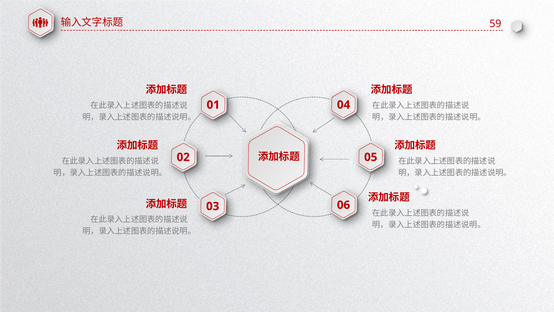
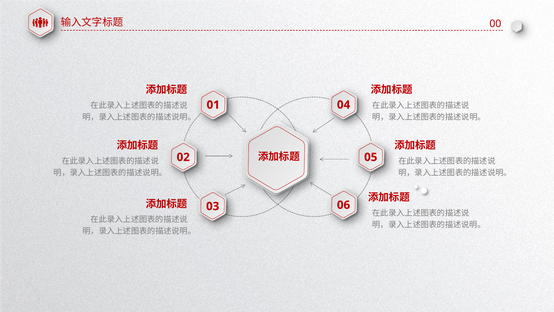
59: 59 -> 00 (495, 24)
